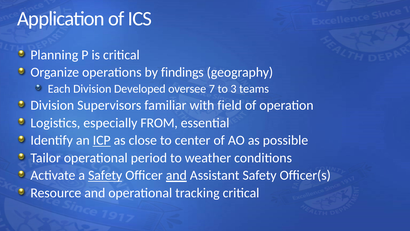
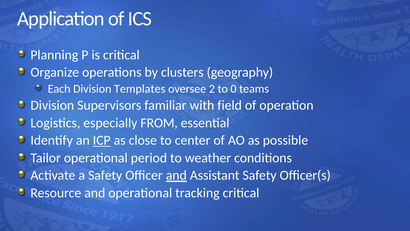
findings: findings -> clusters (182, 72)
Developed: Developed -> Templates (140, 89)
7: 7 -> 2 (212, 89)
3: 3 -> 0 (234, 89)
Safety underline: present -> none (105, 175)
